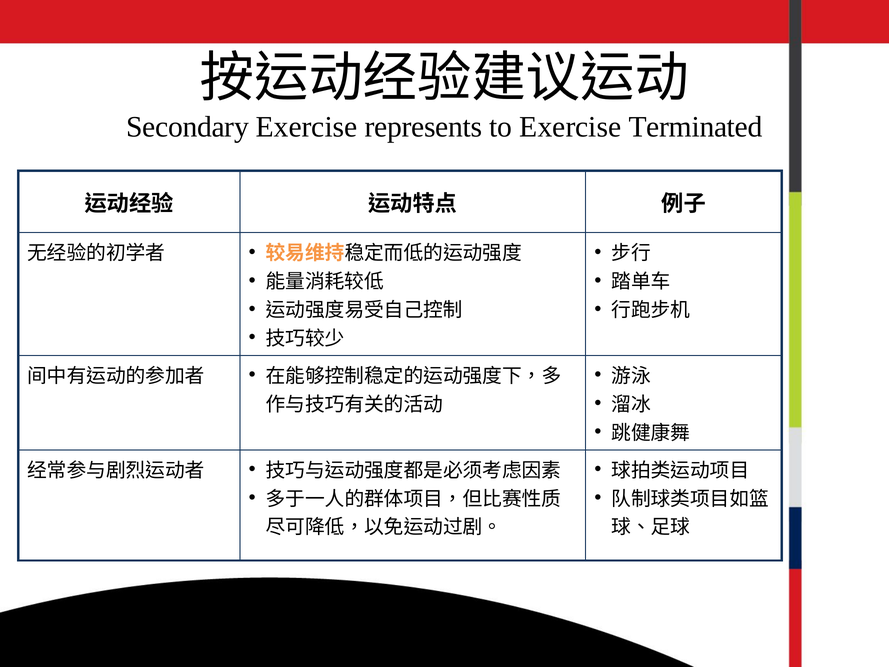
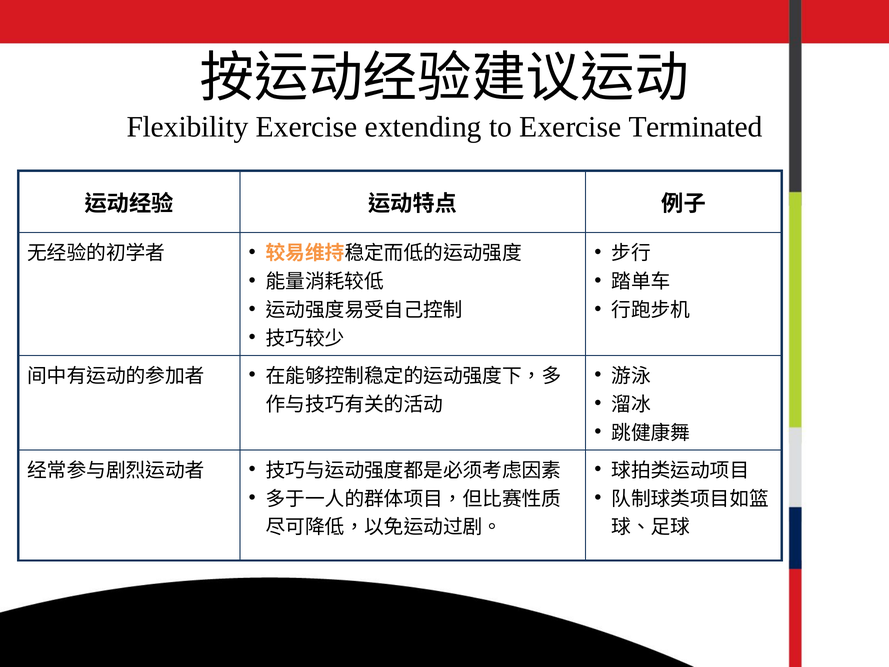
Secondary: Secondary -> Flexibility (187, 127)
represents: represents -> extending (423, 127)
